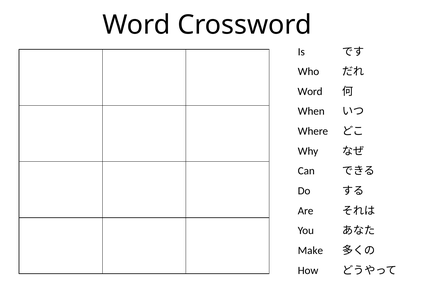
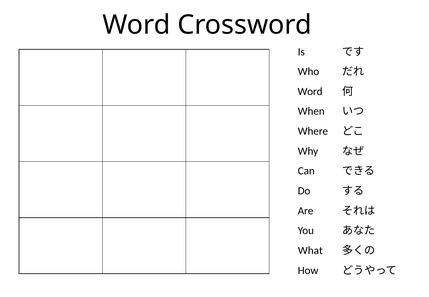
Make: Make -> What (310, 251)
